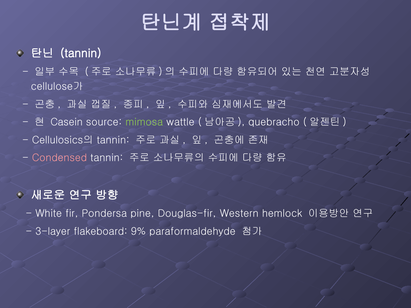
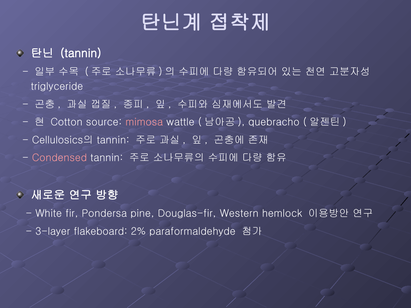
cellulose가: cellulose가 -> triglyceride (57, 87)
Casein: Casein -> Cotton (67, 122)
mimosa colour: light green -> pink (144, 122)
9%: 9% -> 2% (138, 232)
